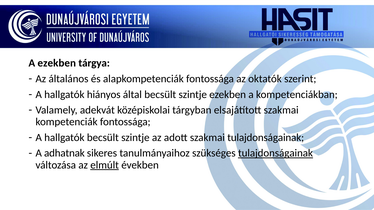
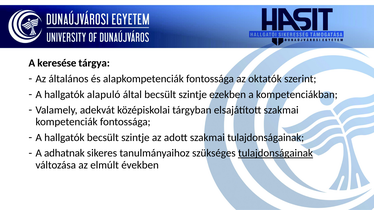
A ezekben: ezekben -> keresése (57, 63)
hiányos: hiányos -> alapuló (104, 95)
elmúlt underline: present -> none (105, 165)
